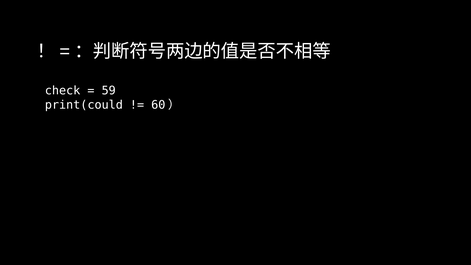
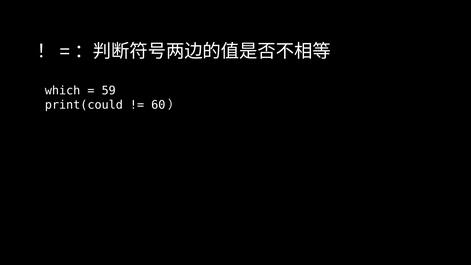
check: check -> which (63, 91)
